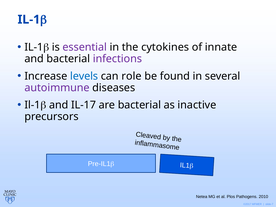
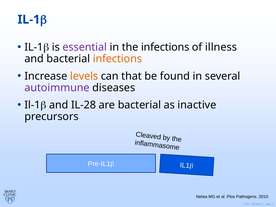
the cytokines: cytokines -> infections (165, 47)
innate: innate -> illness (221, 47)
infections colour: purple -> orange (117, 59)
levels colour: blue -> orange (84, 76)
role: role -> that (132, 76)
IL-17: IL-17 -> IL-28 (84, 105)
